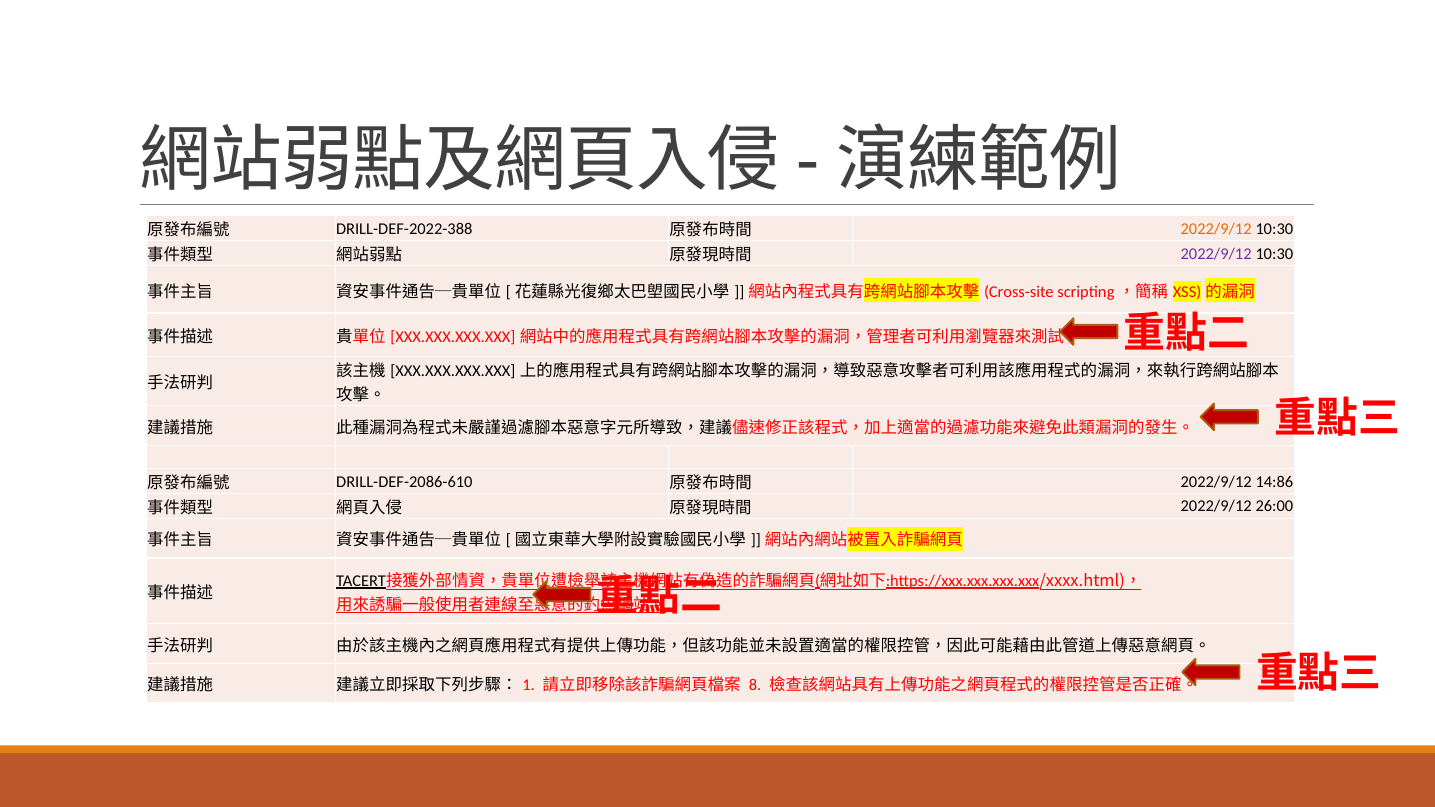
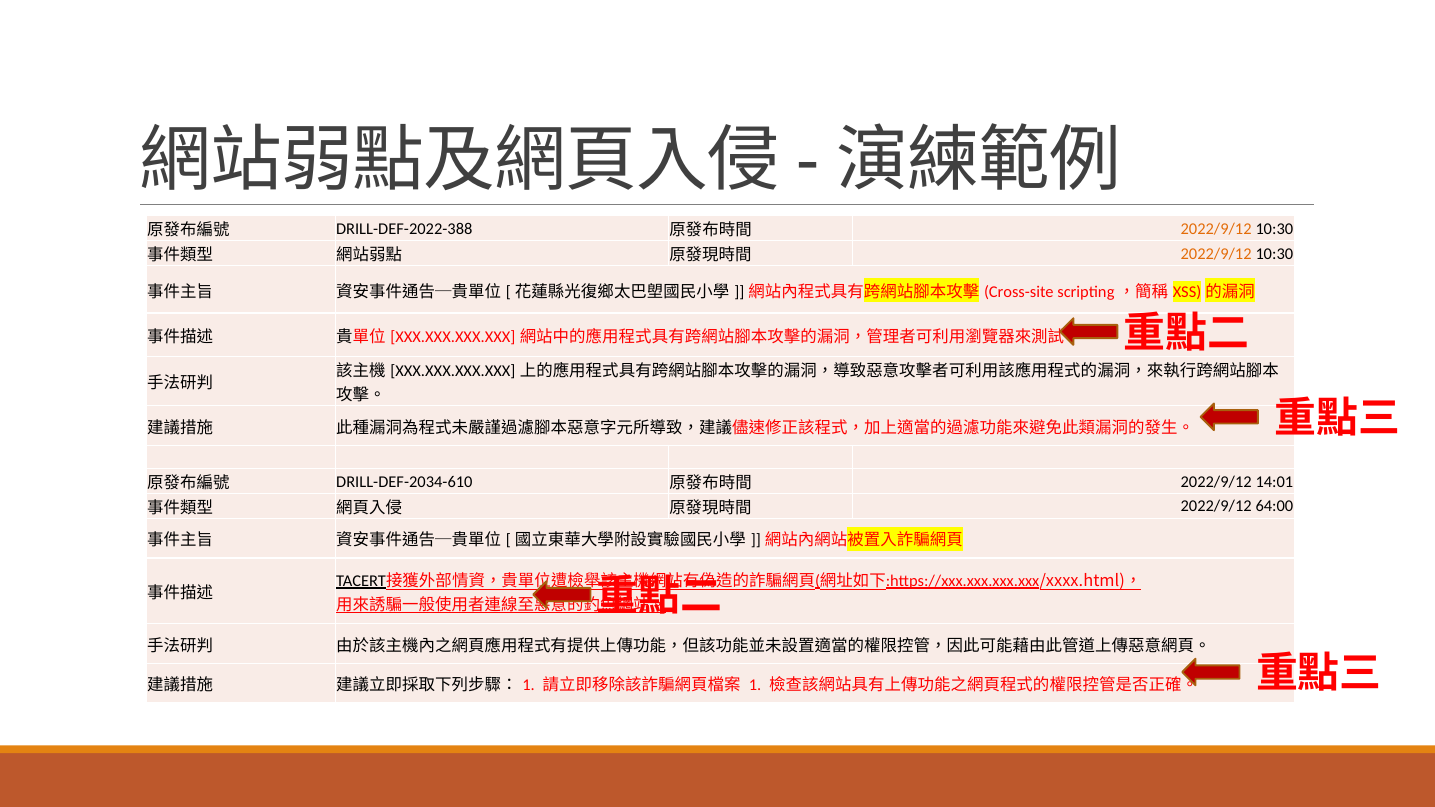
2022/9/12 colour: purple -> orange (1216, 254)
DRILL-DEF-2086-610: DRILL-DEF-2086-610 -> DRILL-DEF-2034-610 (404, 482)
14:86: 14:86 -> 14:01 (1274, 482)
26:00: 26:00 -> 64:00 (1274, 507)
8: 8 -> 1 (755, 685)
